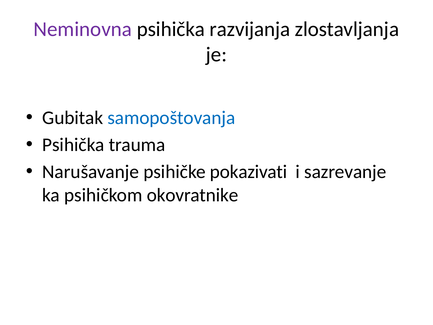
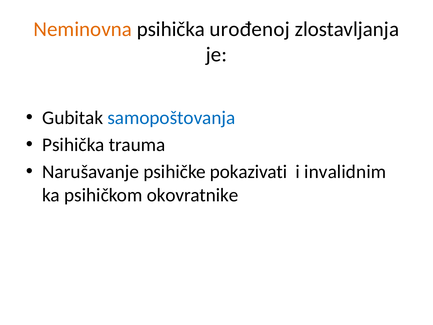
Neminovna colour: purple -> orange (83, 29)
razvijanja: razvijanja -> urođenoj (250, 29)
sazrevanje: sazrevanje -> invalidnim (345, 172)
